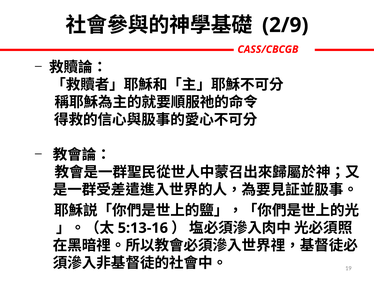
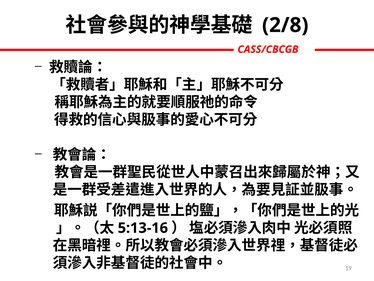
2/9: 2/9 -> 2/8 (285, 25)
